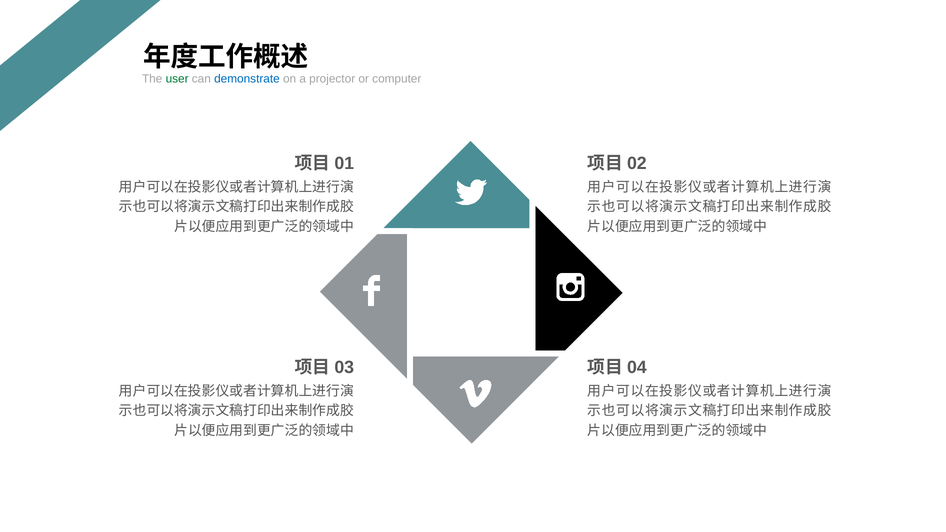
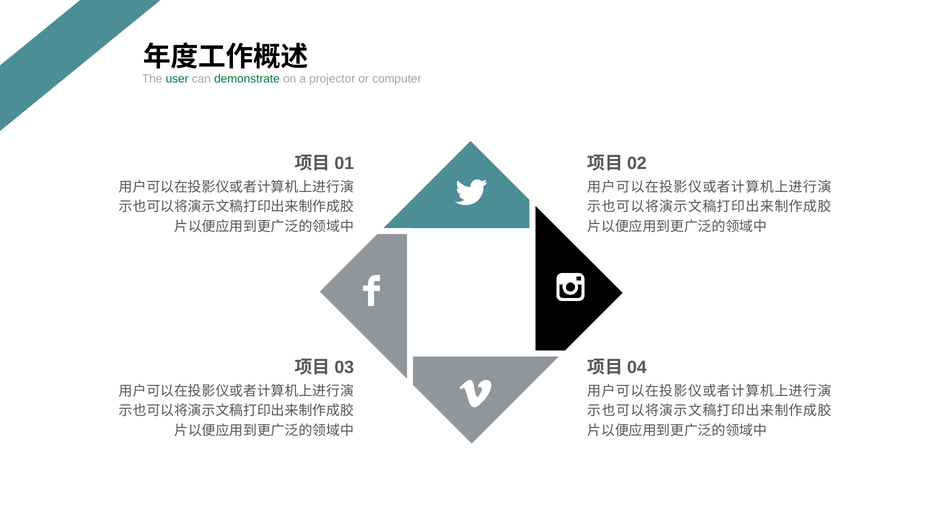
demonstrate colour: blue -> green (247, 79)
